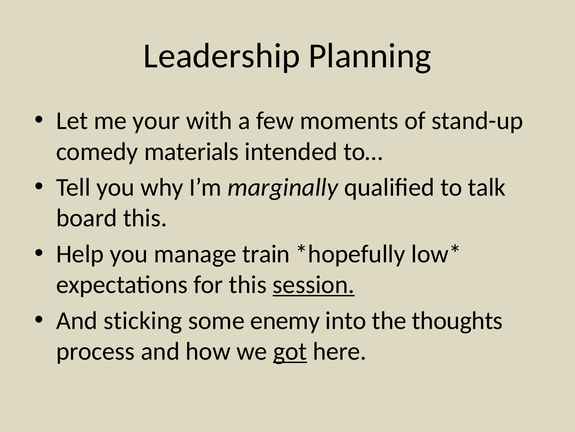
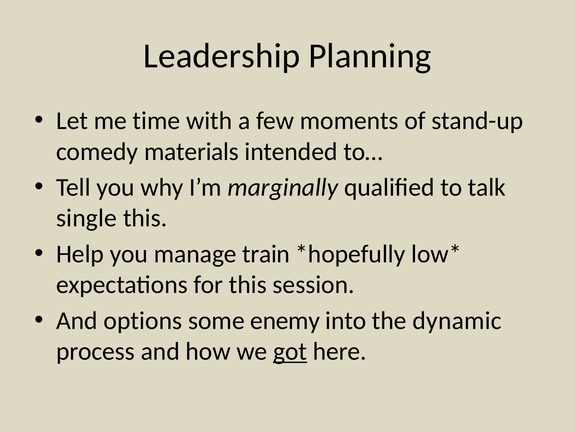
your: your -> time (156, 121)
board: board -> single (87, 218)
session underline: present -> none (314, 284)
sticking: sticking -> options (143, 320)
thoughts: thoughts -> dynamic (457, 320)
